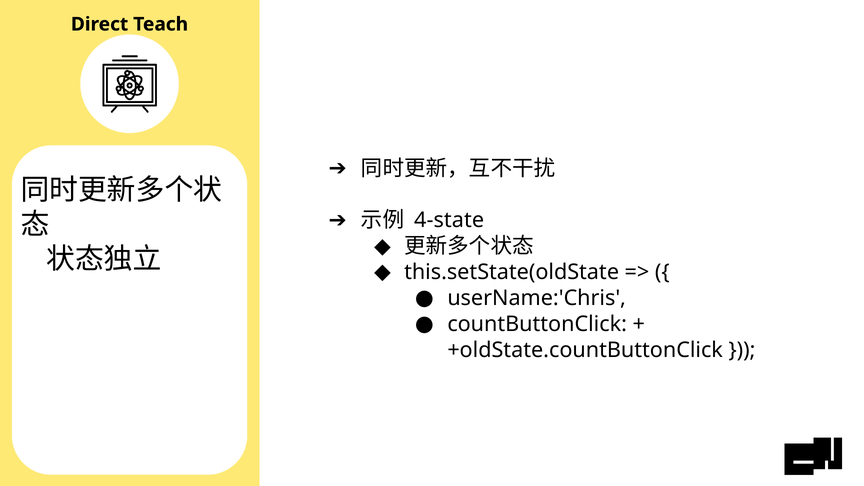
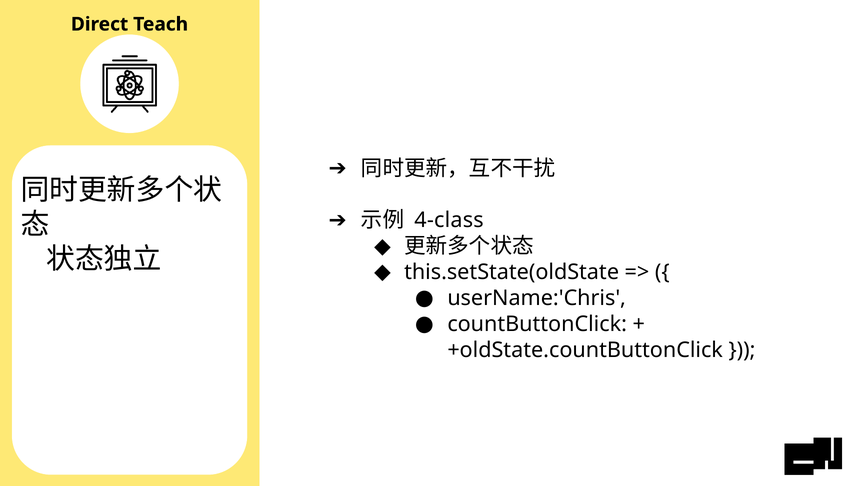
4-state: 4-state -> 4-class (449, 220)
